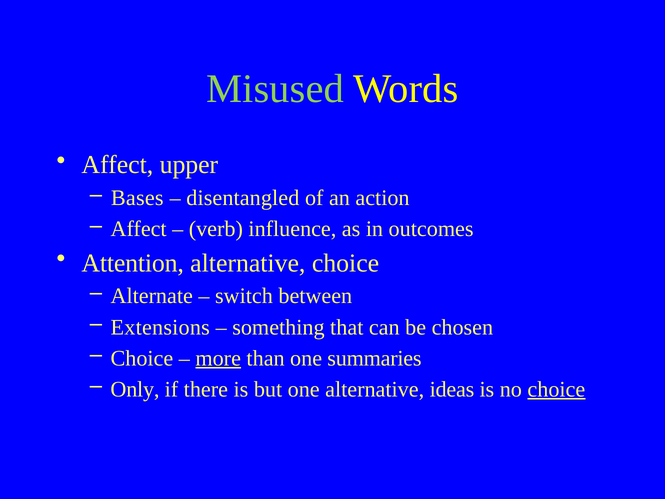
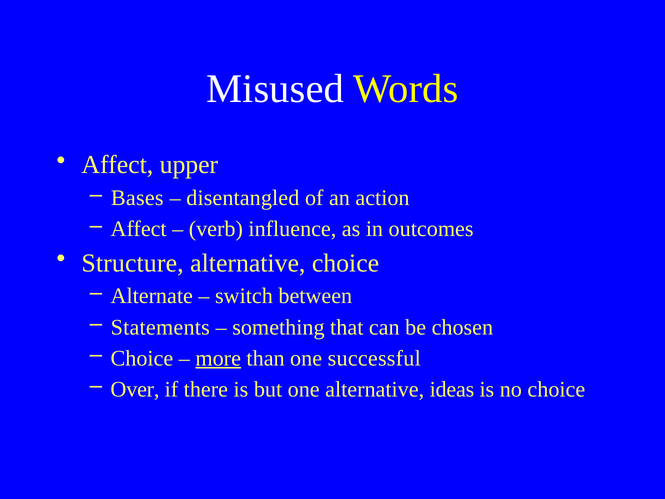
Misused colour: light green -> white (275, 89)
Attention: Attention -> Structure (133, 263)
Extensions: Extensions -> Statements (160, 327)
summaries: summaries -> successful (374, 358)
Only: Only -> Over (135, 389)
choice underline: present -> none (556, 389)
